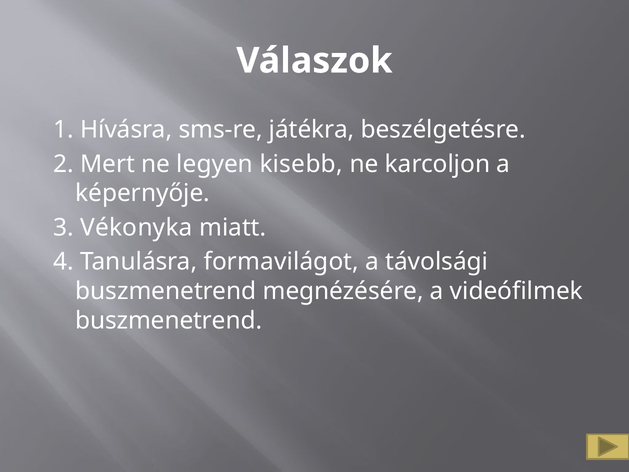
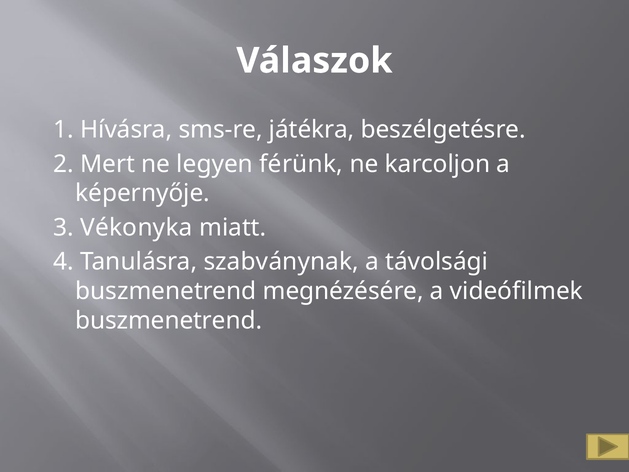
kisebb: kisebb -> férünk (301, 164)
formavilágot: formavilágot -> szabványnak (281, 262)
